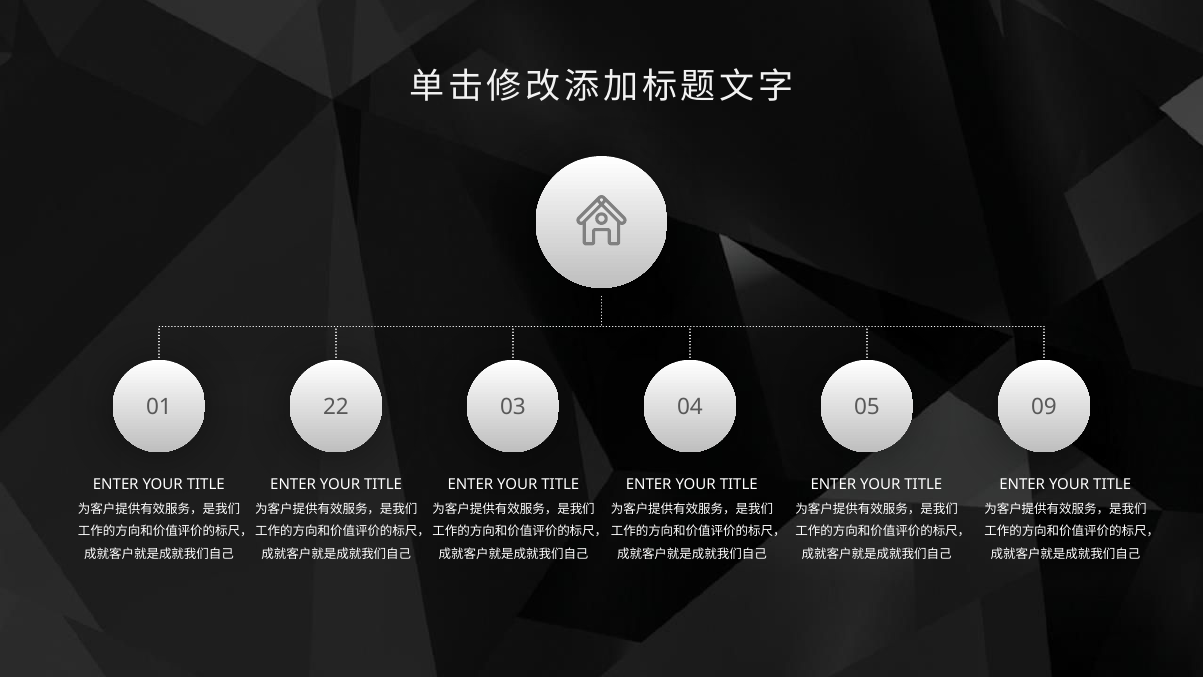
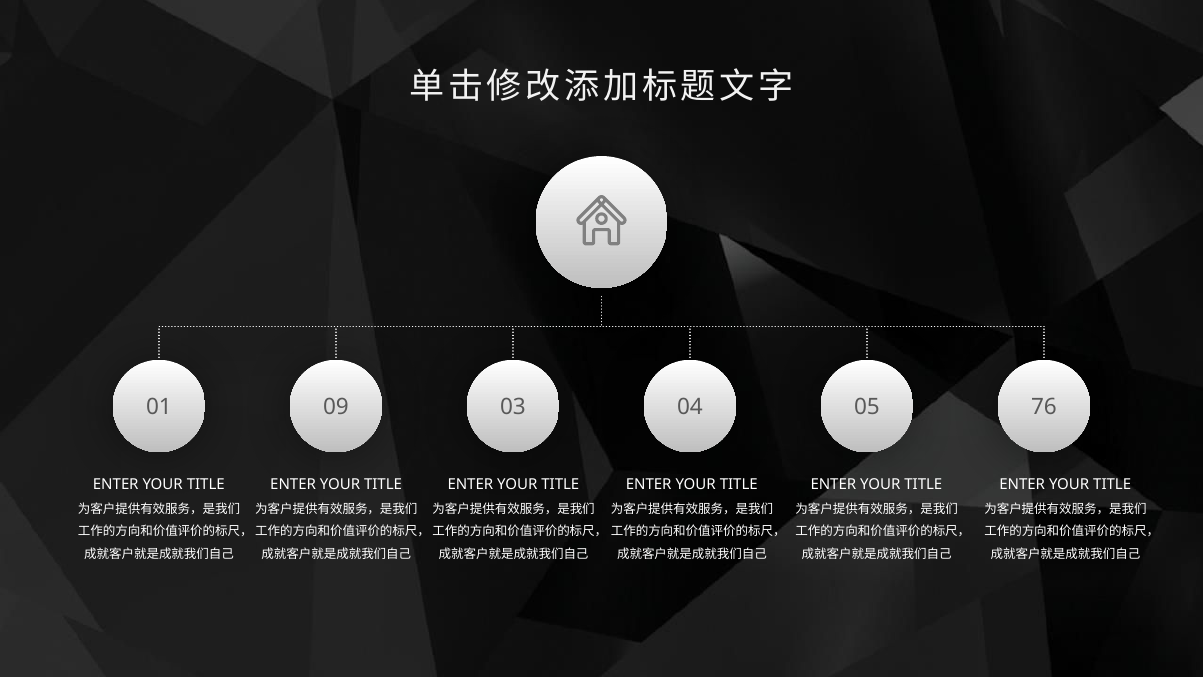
22: 22 -> 09 (336, 407)
09: 09 -> 76 (1044, 407)
